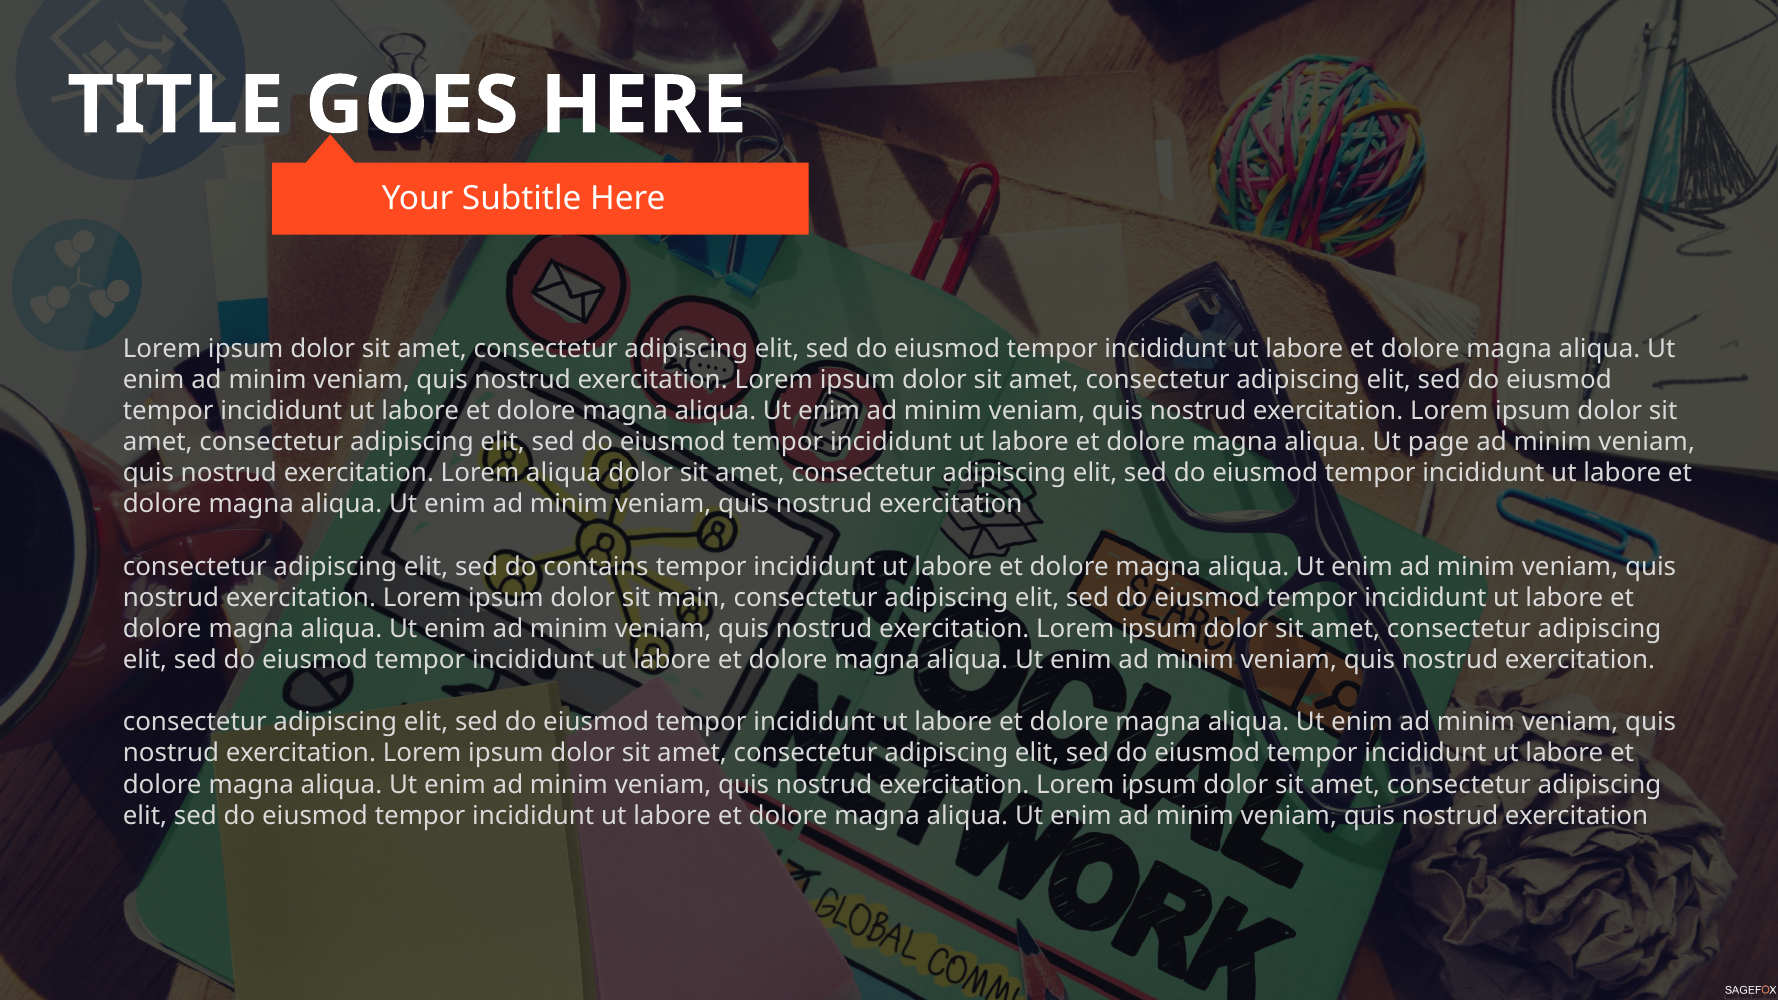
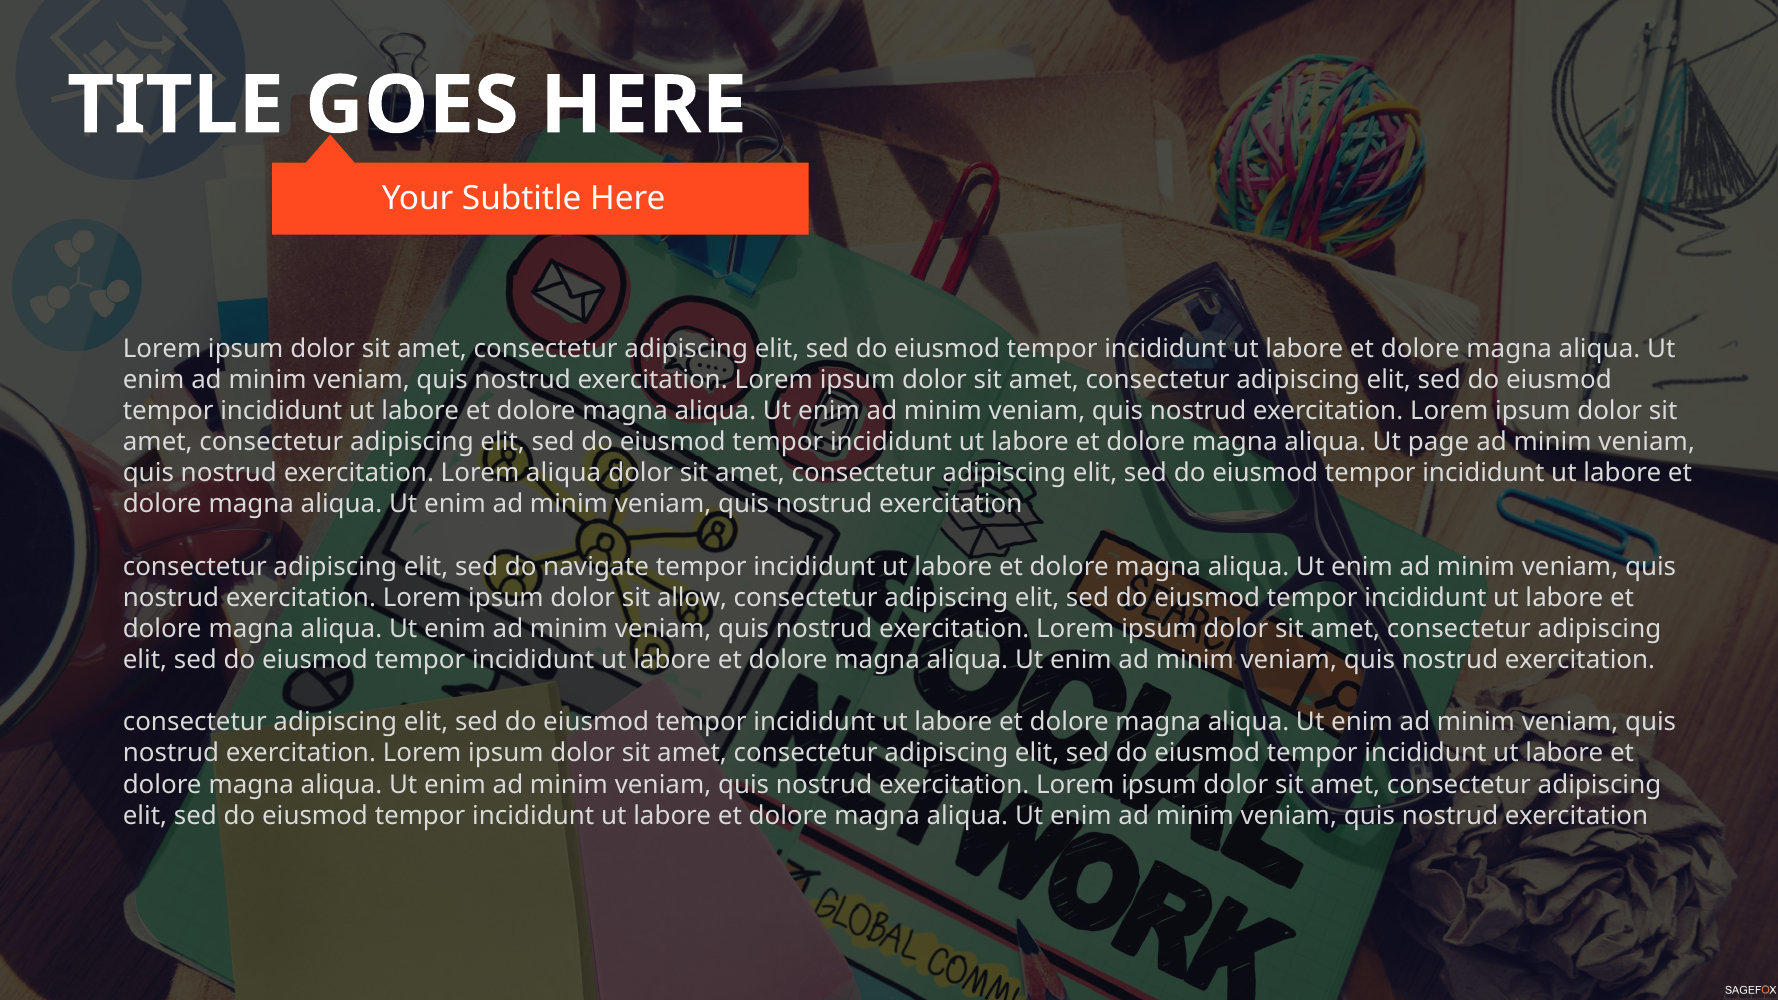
contains: contains -> navigate (596, 567)
main: main -> allow (692, 598)
